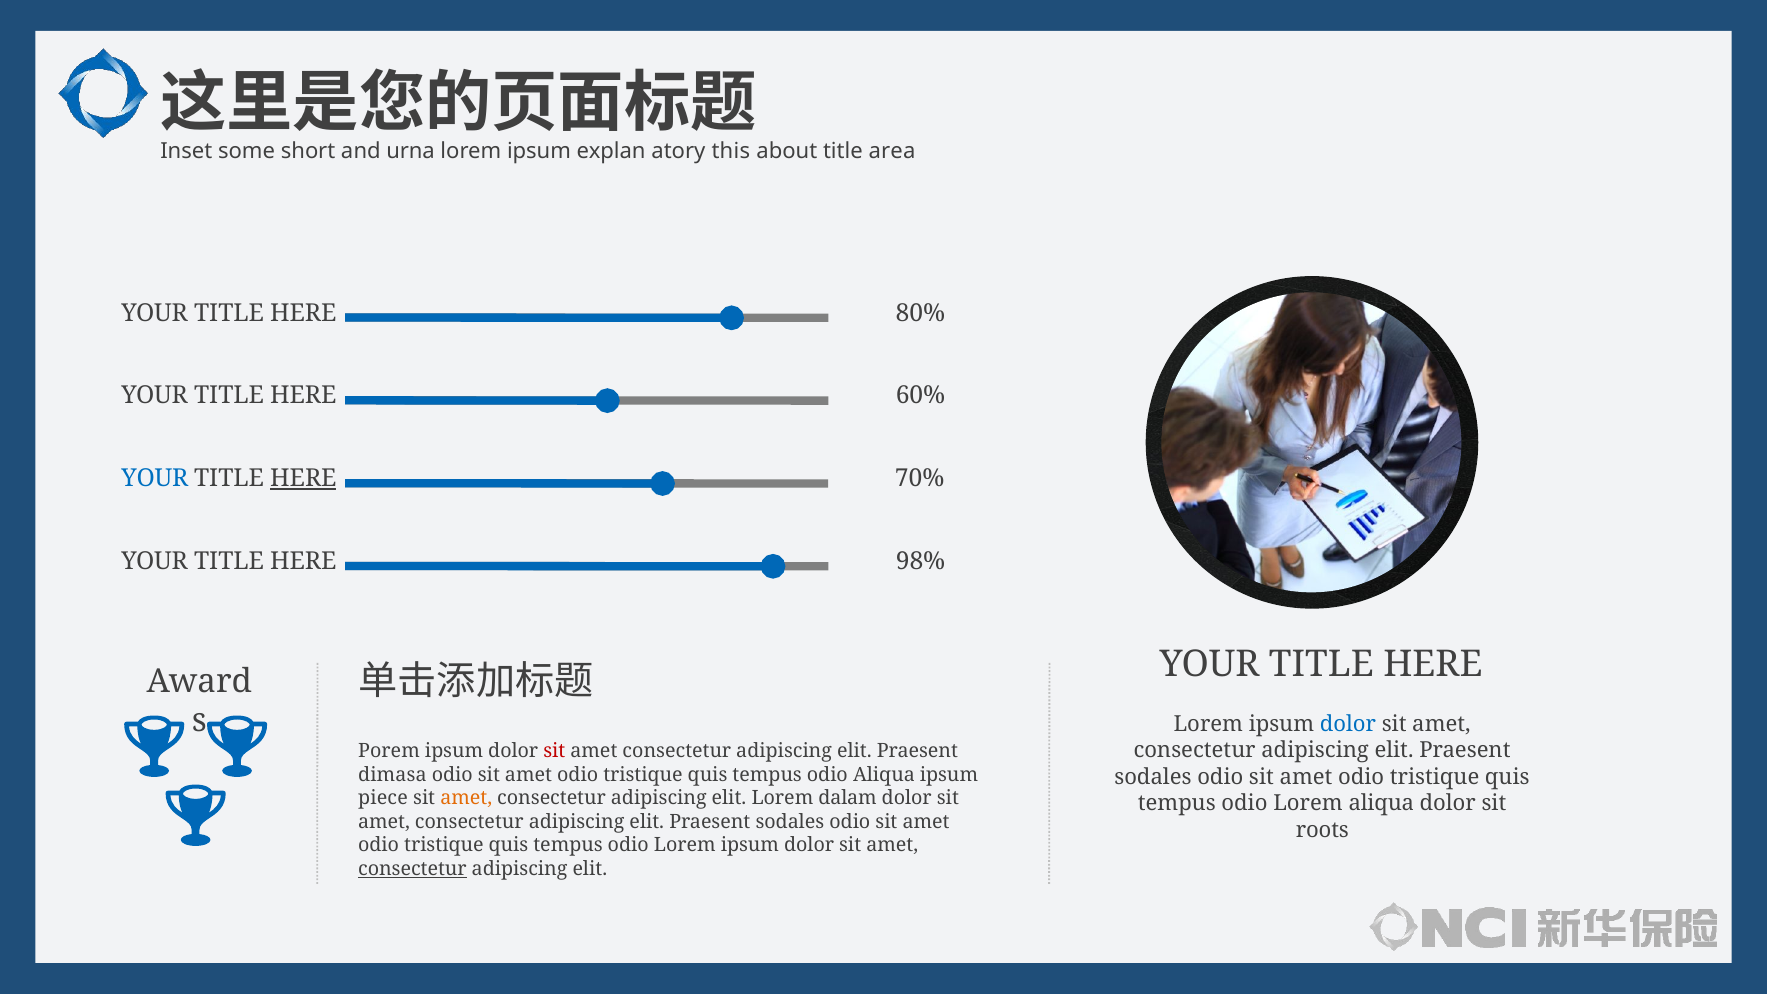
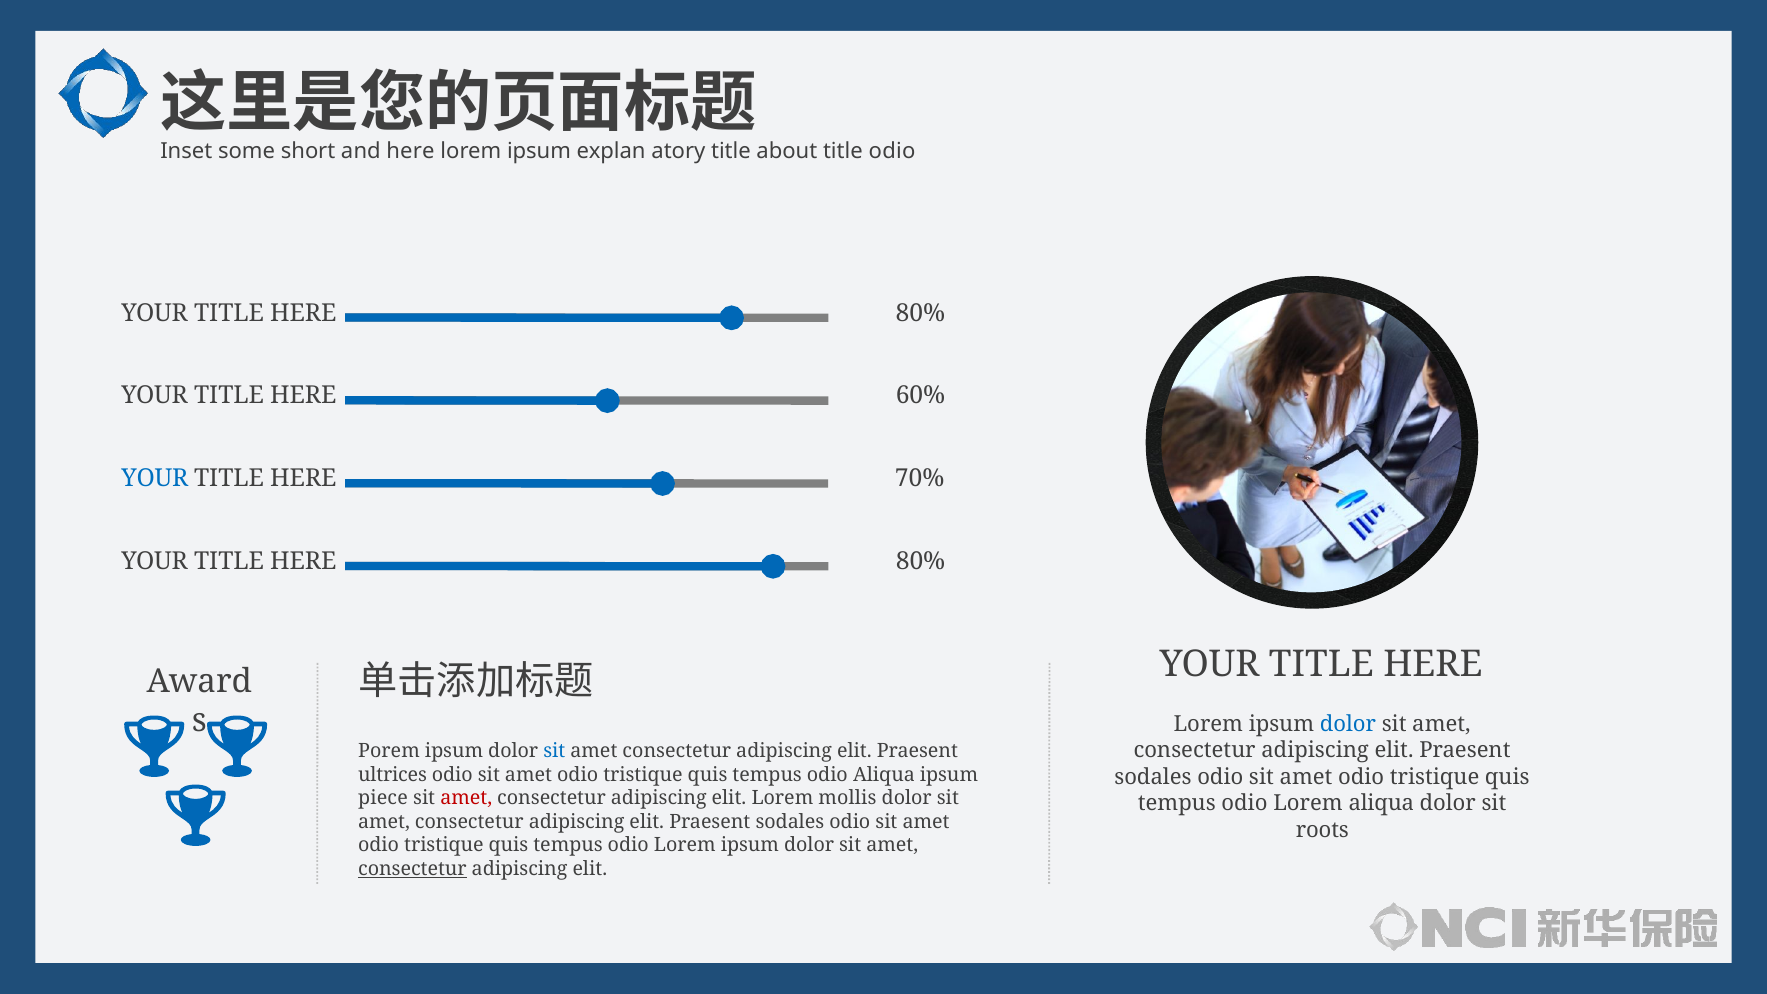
and urna: urna -> here (410, 151)
atory this: this -> title (731, 151)
title area: area -> odio (892, 151)
HERE underline: present -> none (303, 478)
98%: 98% -> 80% (921, 561)
sit colour: red -> blue (554, 751)
dimasa: dimasa -> ultrices (393, 775)
amet colour: orange -> red (466, 798)
dalam: dalam -> mollis (847, 798)
